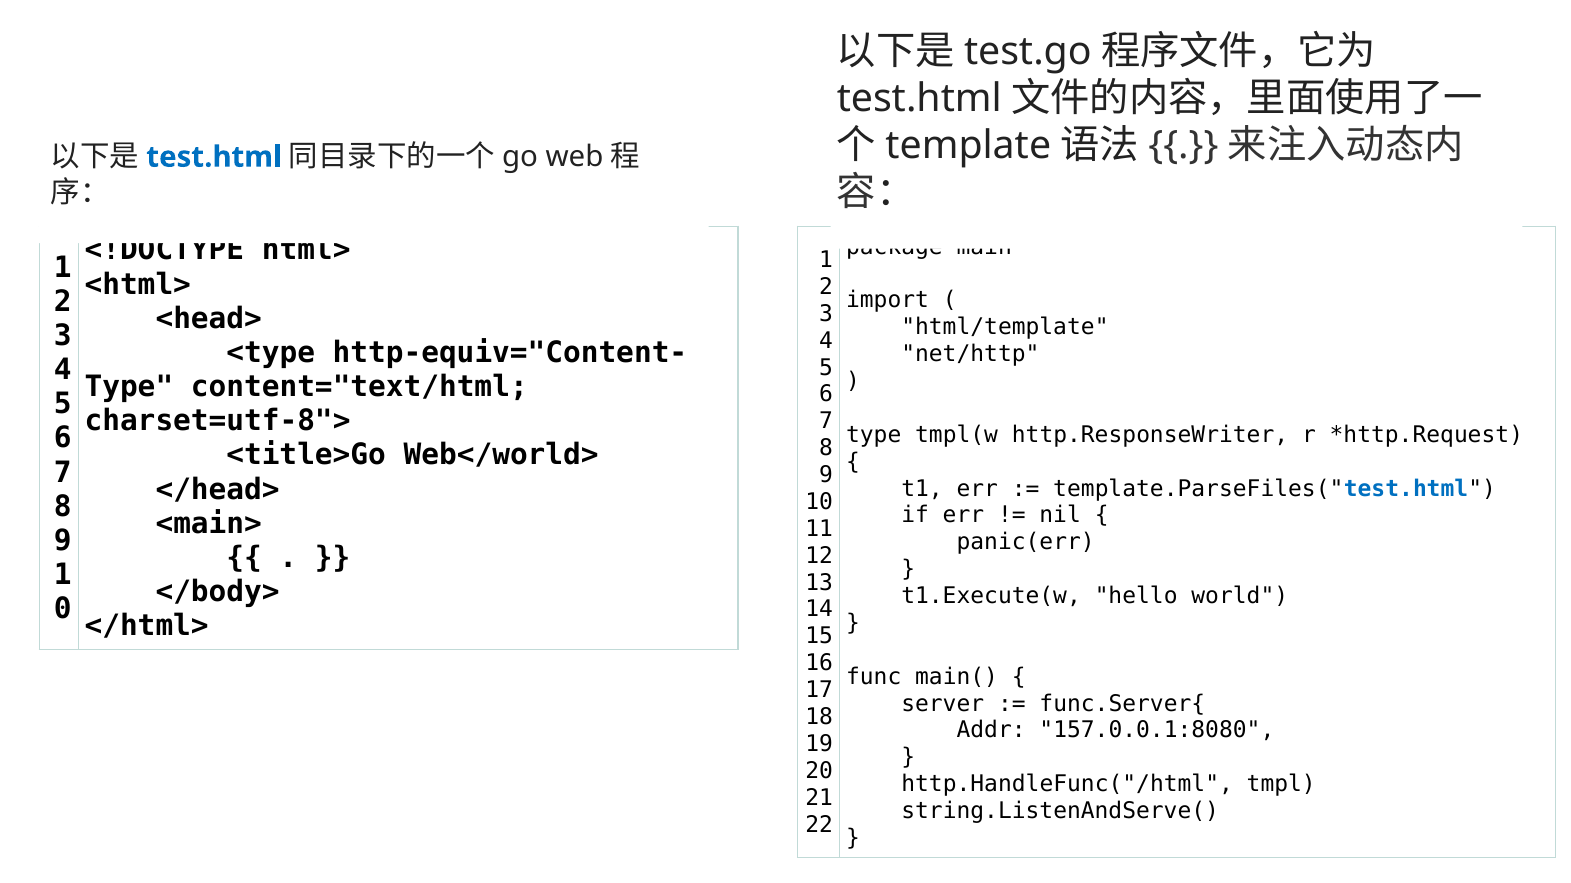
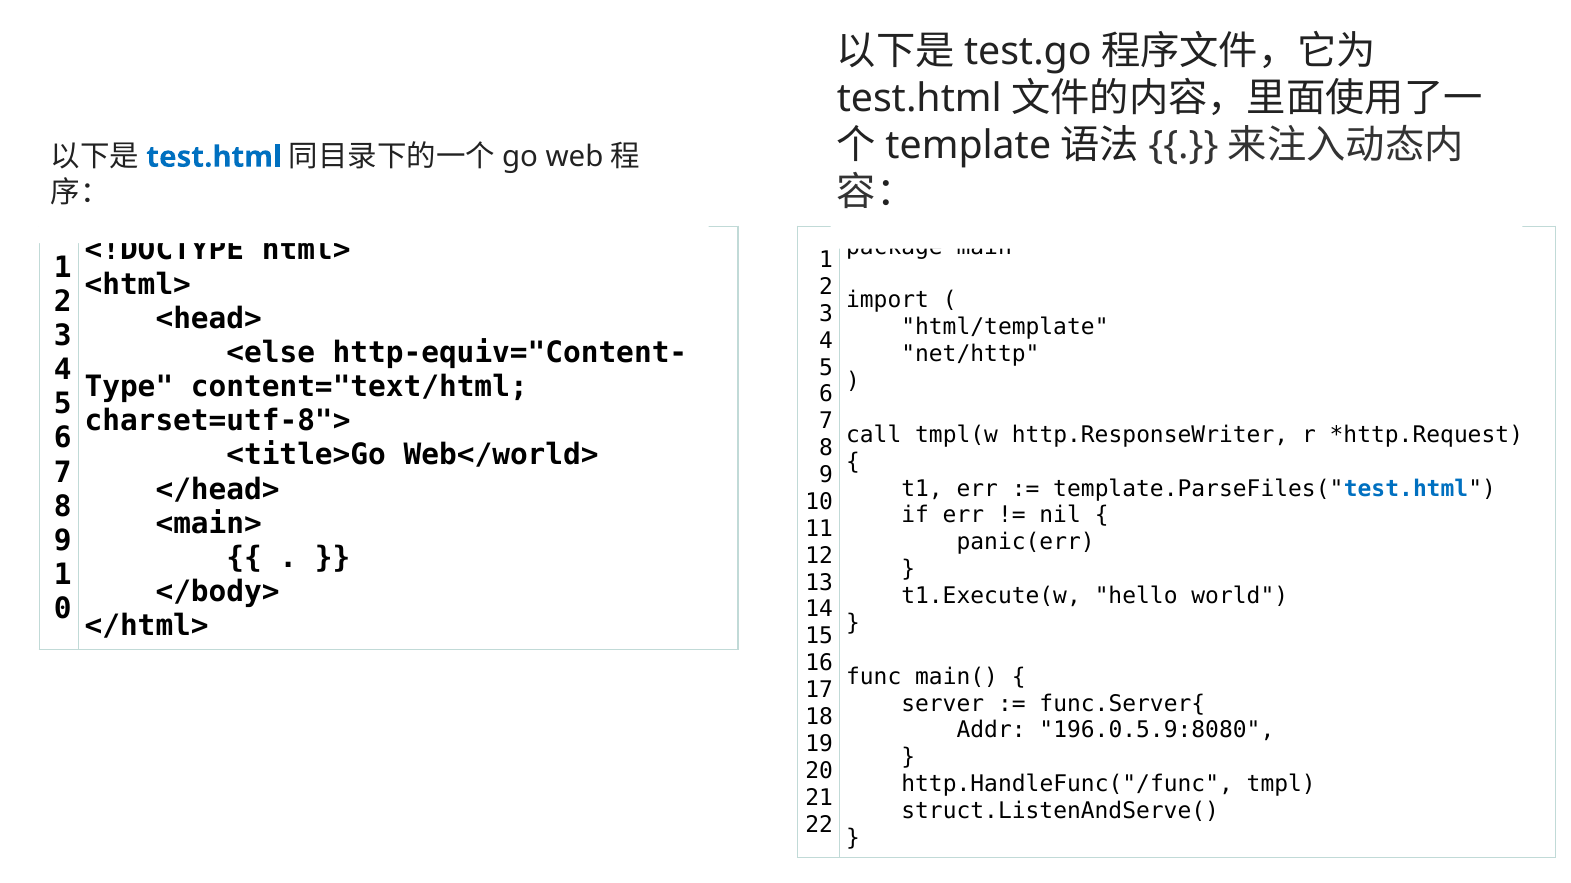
<type: <type -> <else (271, 353)
type: type -> call (874, 435)
157.0.0.1:8080: 157.0.0.1:8080 -> 196.0.5.9:8080 (1157, 731)
http.HandleFunc("/html: http.HandleFunc("/html -> http.HandleFunc("/func (1067, 785)
string.ListenAndServe(: string.ListenAndServe( -> struct.ListenAndServe( (1060, 812)
